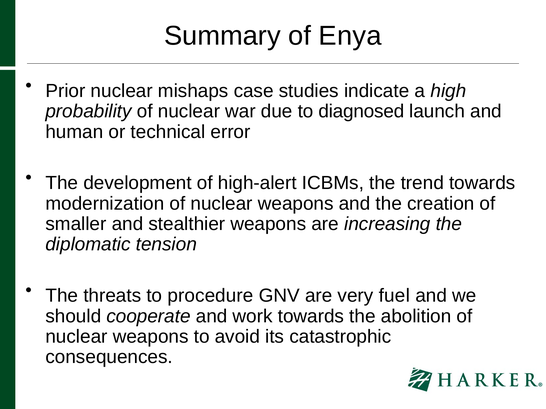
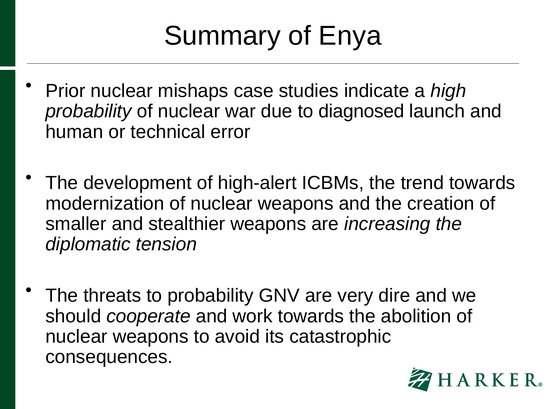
to procedure: procedure -> probability (211, 296)
fuel: fuel -> dire (394, 296)
